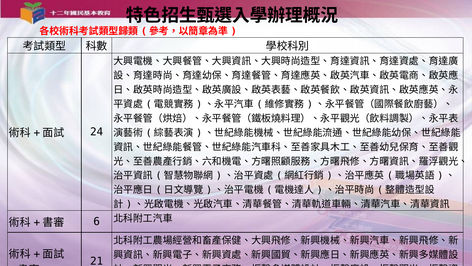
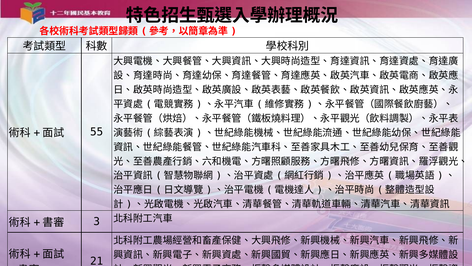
24: 24 -> 55 (97, 132)
6: 6 -> 3 (97, 221)
